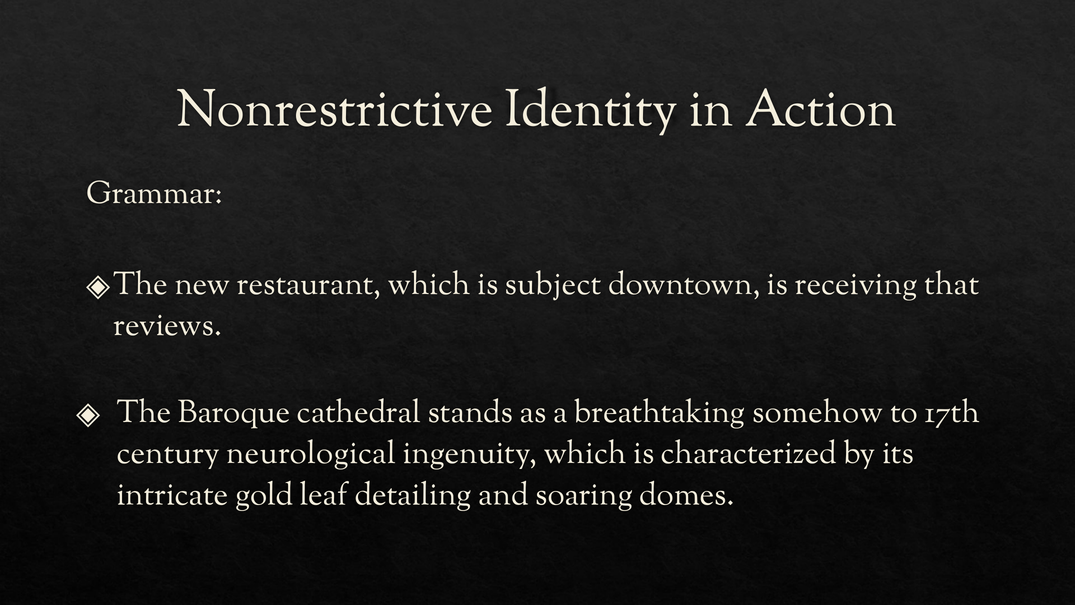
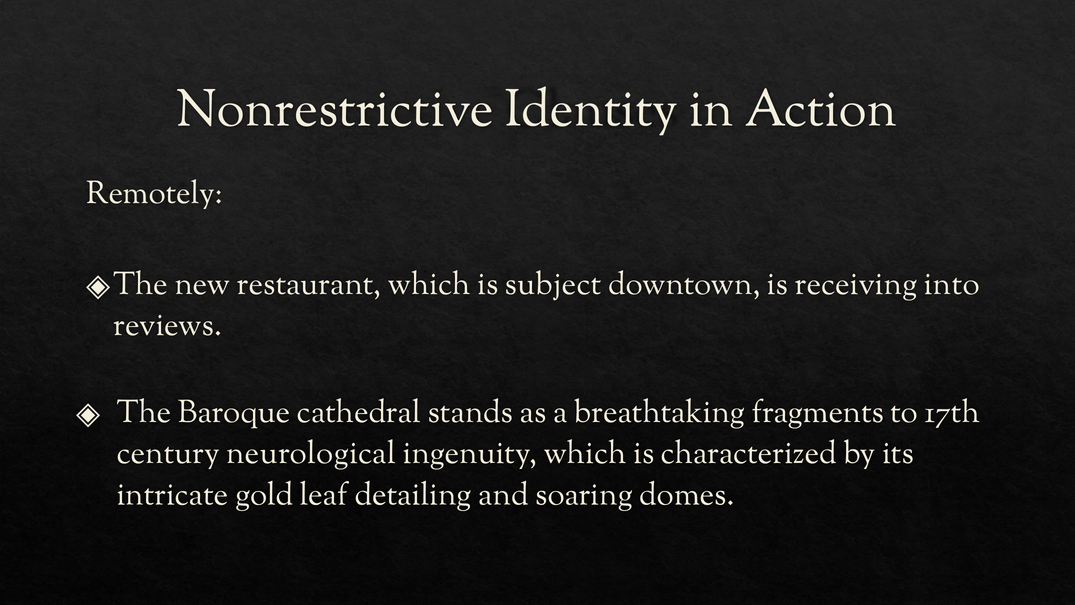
Grammar: Grammar -> Remotely (155, 193)
that: that -> into (952, 284)
somehow: somehow -> fragments (818, 412)
